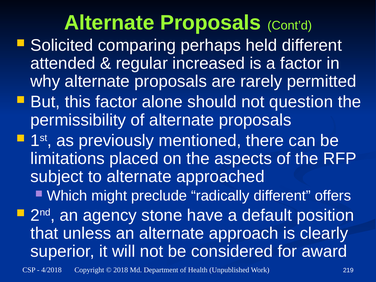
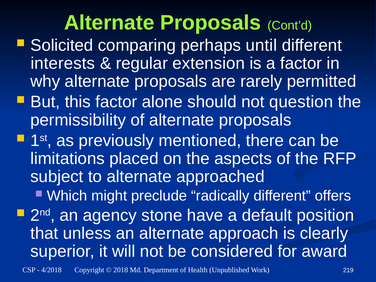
held: held -> until (261, 45)
attended: attended -> interests (63, 63)
increased: increased -> extension (209, 63)
